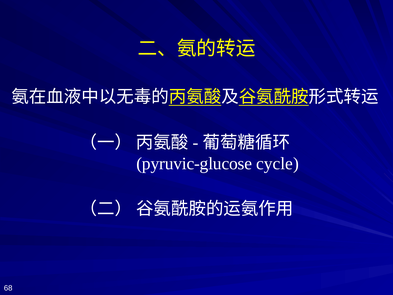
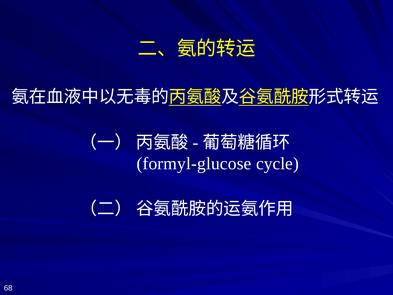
pyruvic-glucose: pyruvic-glucose -> formyl-glucose (194, 163)
